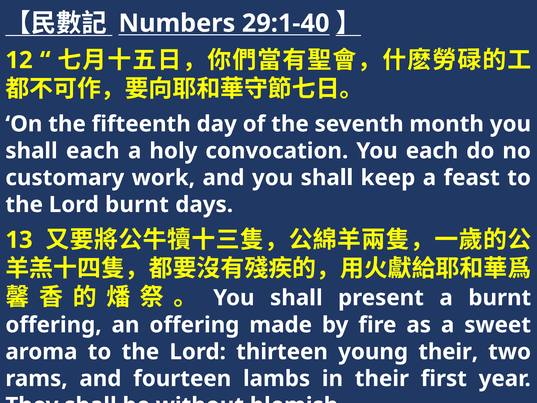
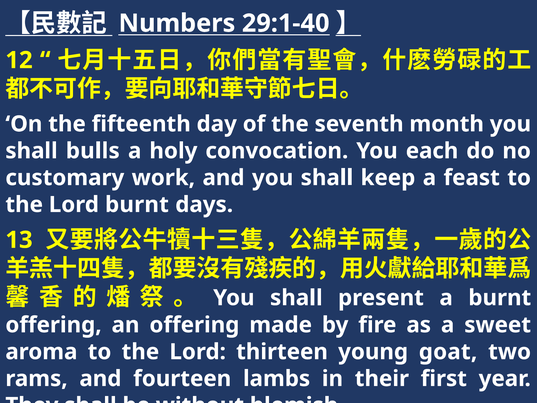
shall each: each -> bulls (93, 151)
young their: their -> goat (448, 352)
